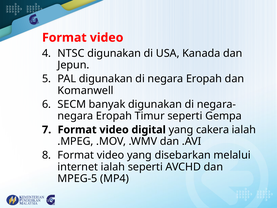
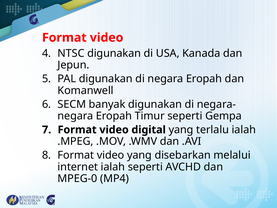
cakera: cakera -> terlalu (213, 130)
MPEG-5: MPEG-5 -> MPEG-0 (77, 178)
